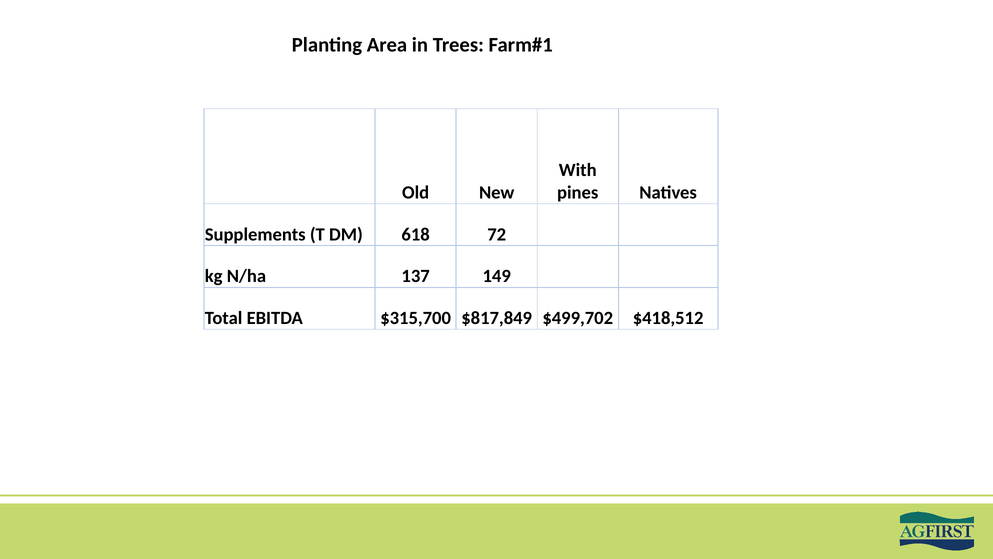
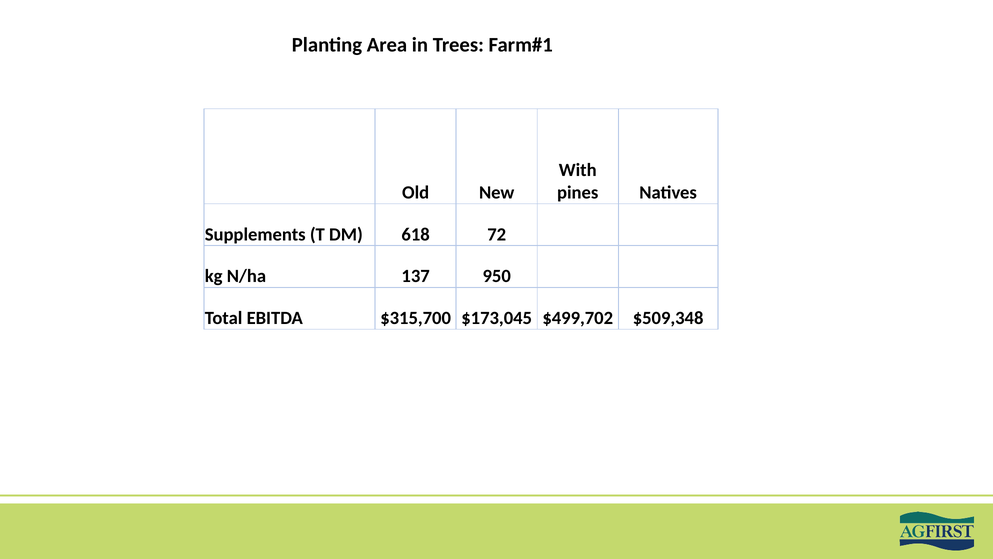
149: 149 -> 950 (497, 276)
$817,849: $817,849 -> $173,045 (497, 318)
$418,512: $418,512 -> $509,348 (668, 318)
